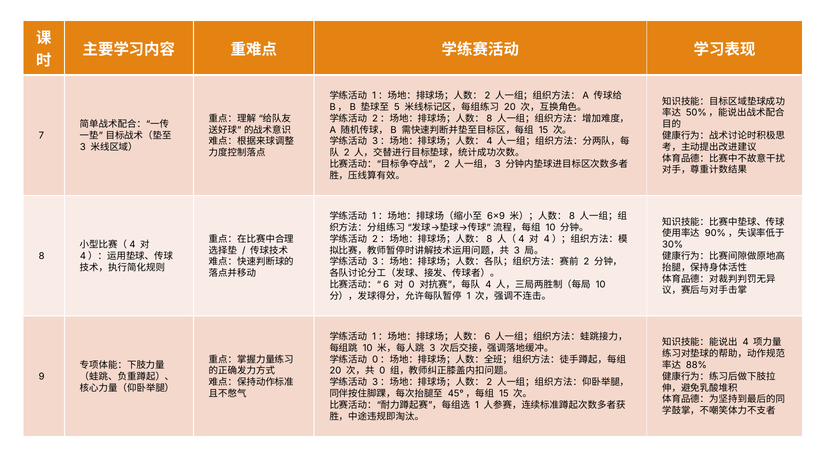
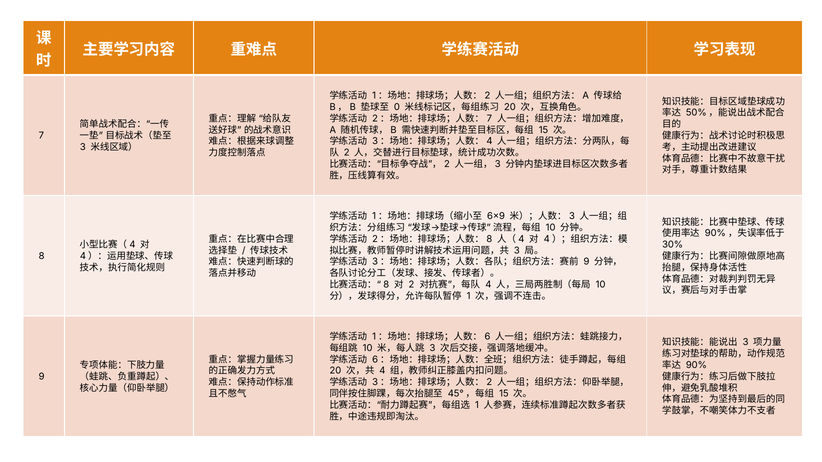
5: 5 -> 0 (397, 107)
8: 8 -> 7 (489, 119)
8: 8 -> 3 (572, 216)
2: 2 -> 9 (586, 262)
6: 6 -> 8 (386, 285)
0: 0 -> 2 (411, 285)
4: 4 -> 3 (746, 343)
0: 0 -> 6 (375, 360)
88%: 88% -> 90% (696, 365)
0: 0 -> 4 (382, 371)
